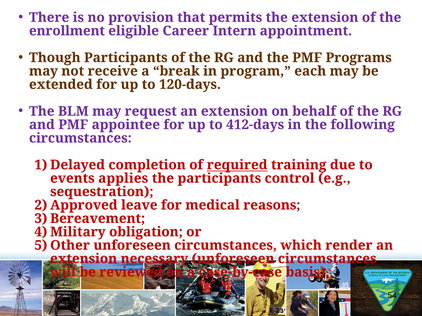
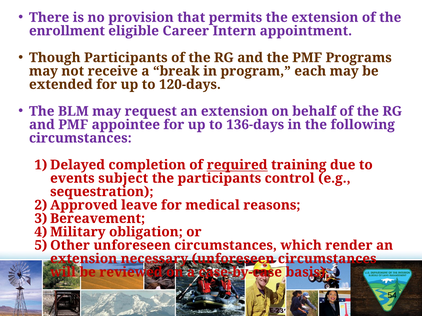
412-days: 412-days -> 136-days (255, 125)
applies: applies -> subject (123, 179)
